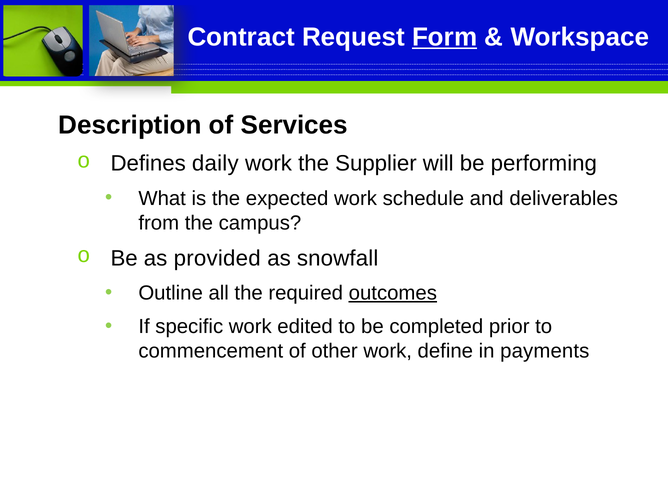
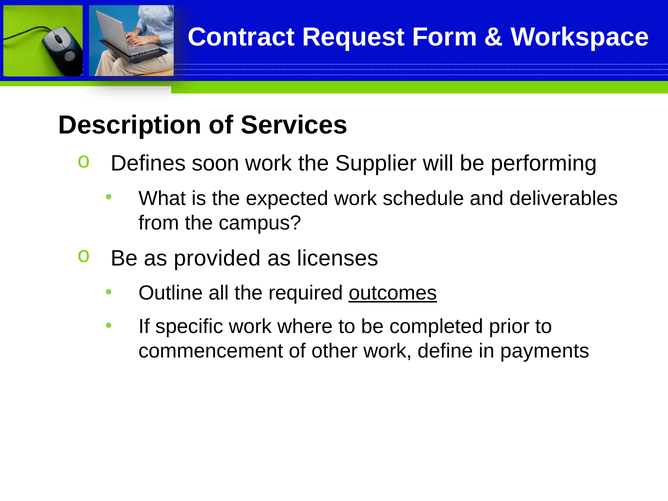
Form underline: present -> none (445, 37)
daily: daily -> soon (216, 164)
snowfall: snowfall -> licenses (338, 258)
edited: edited -> where (305, 327)
